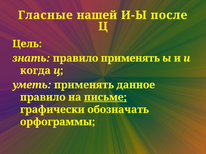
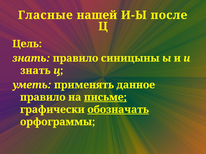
правило применять: применять -> синицыны (130, 58)
когда: когда -> знать (35, 71)
обозначать underline: none -> present (118, 110)
